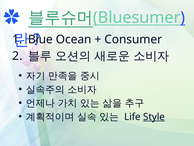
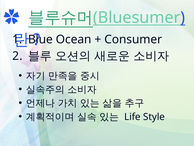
Style underline: present -> none (154, 116)
